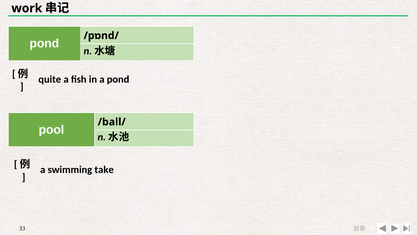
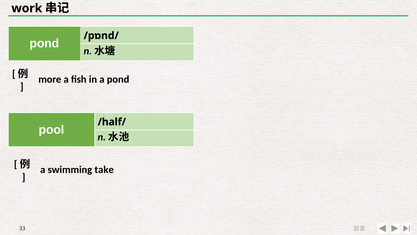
quite: quite -> more (50, 79)
/ball/: /ball/ -> /half/ (112, 122)
